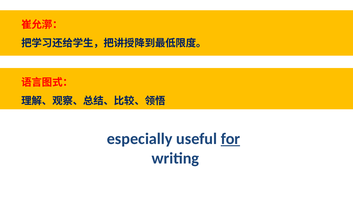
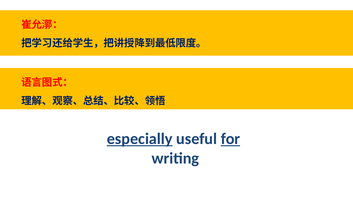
especially underline: none -> present (140, 139)
